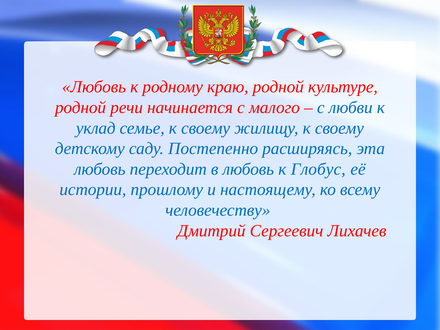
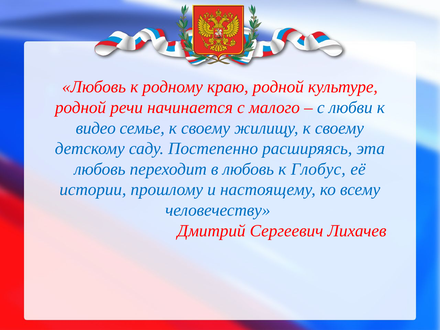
уклад: уклад -> видео (96, 128)
